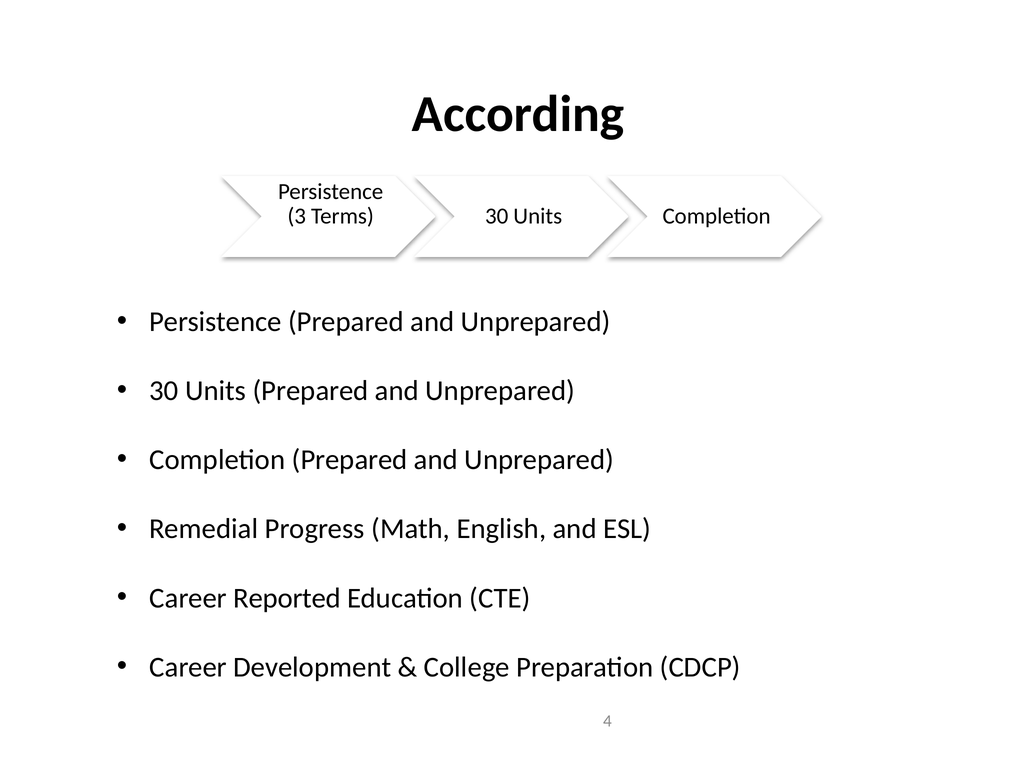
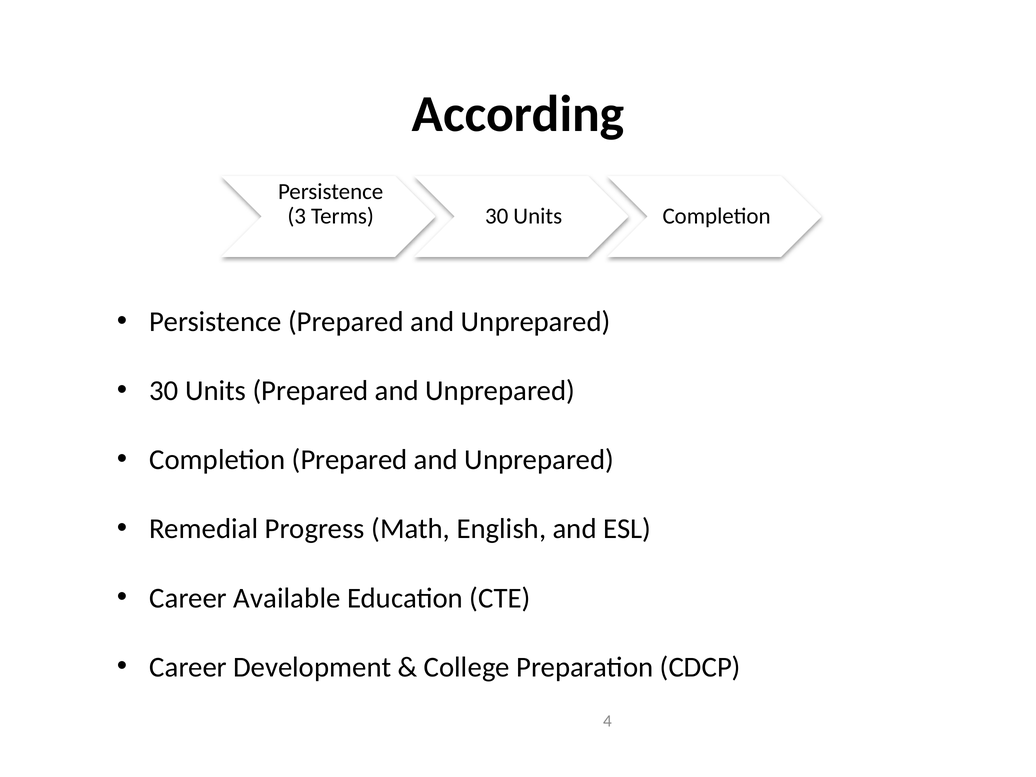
Reported: Reported -> Available (287, 598)
